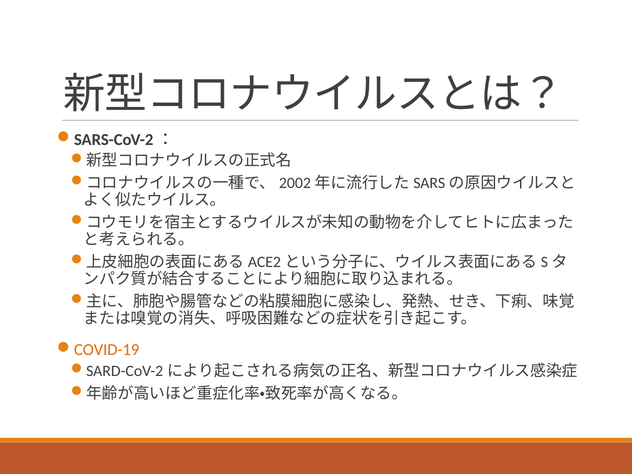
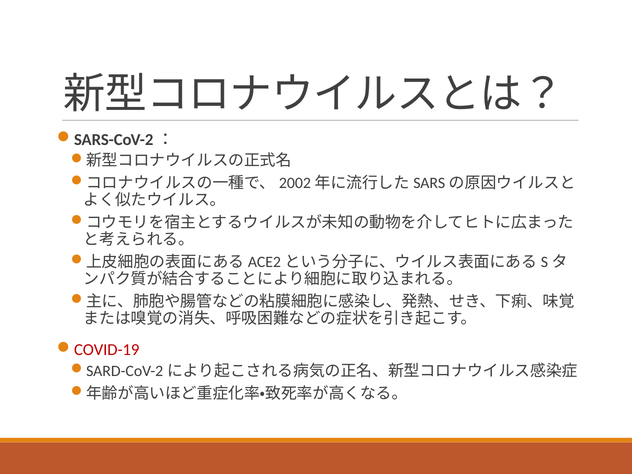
COVID-19 colour: orange -> red (107, 350)
